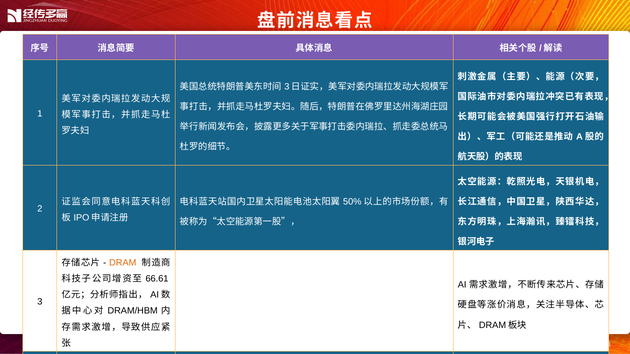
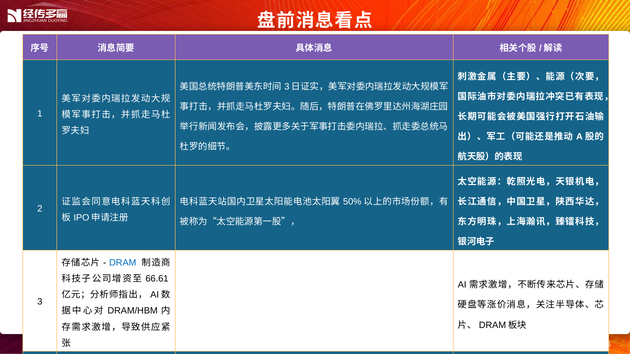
DRAM colour: orange -> blue (123, 263)
